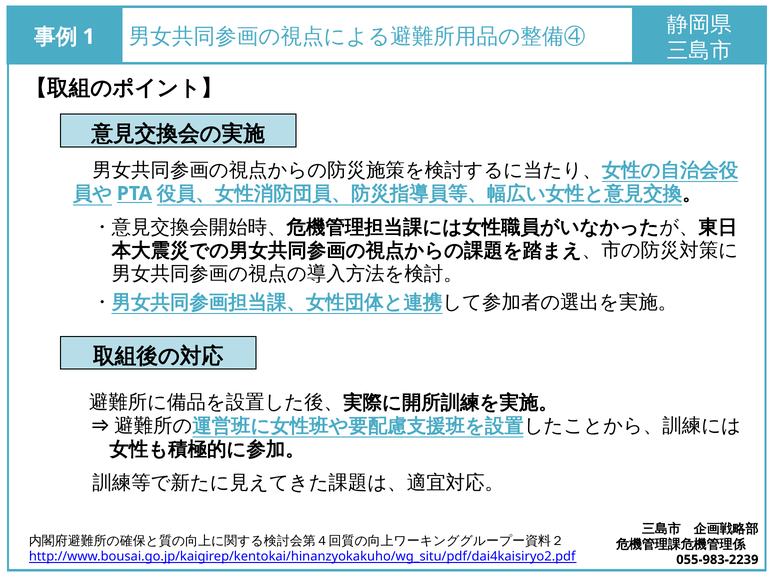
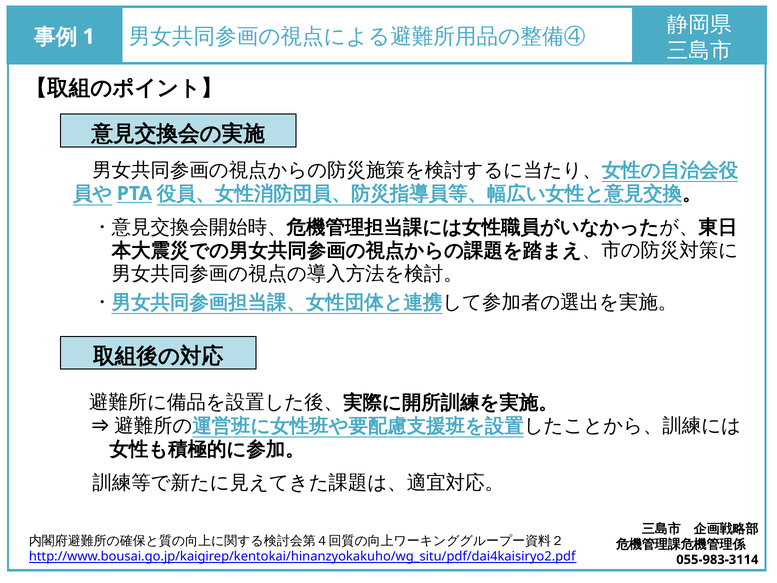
055-983-2239: 055-983-2239 -> 055-983-3114 (717, 559)
